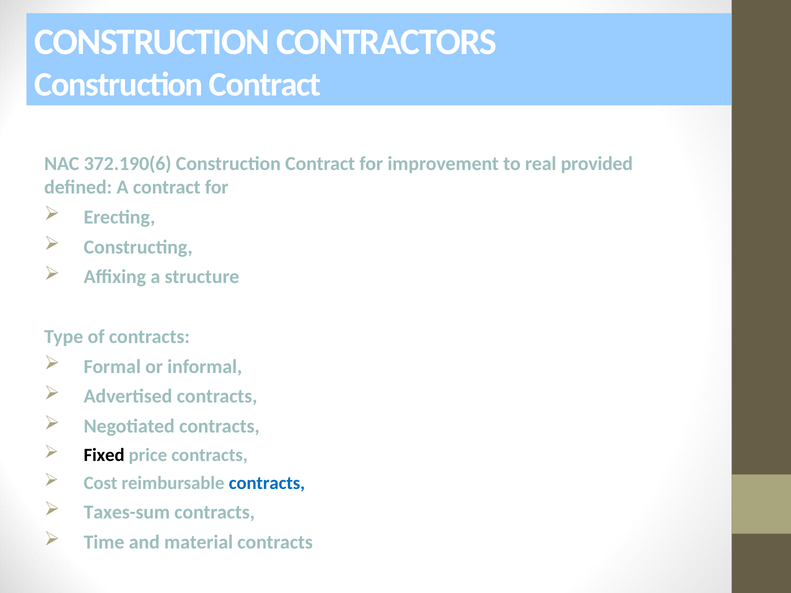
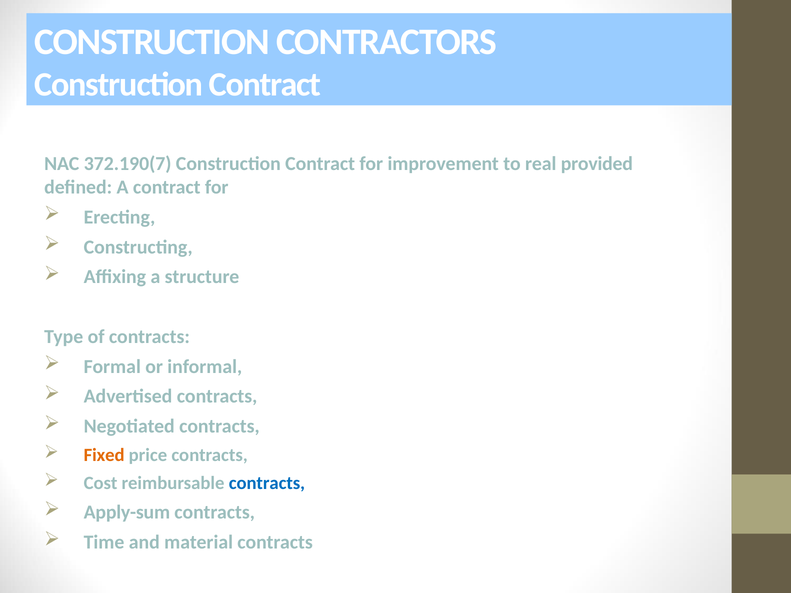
372.190(6: 372.190(6 -> 372.190(7 (128, 164)
Fixed colour: black -> orange (104, 455)
Taxes-sum: Taxes-sum -> Apply-sum (127, 513)
